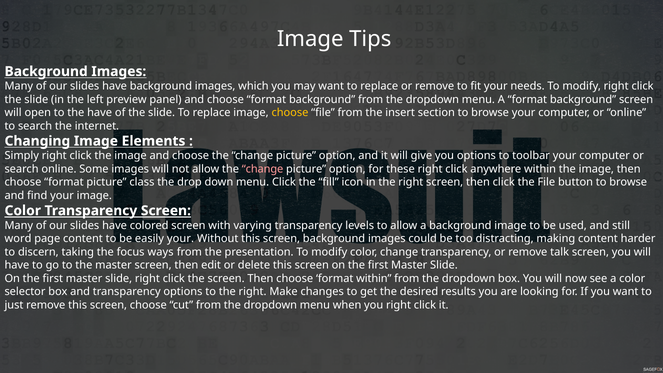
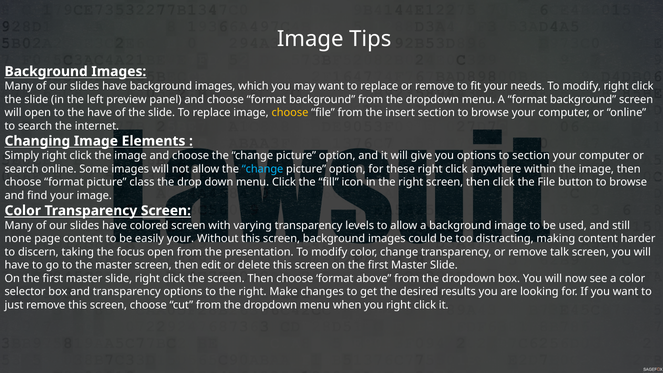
to toolbar: toolbar -> section (531, 156)
change colour: pink -> light blue (263, 169)
word: word -> none (18, 239)
focus ways: ways -> open (161, 252)
format within: within -> above (374, 278)
